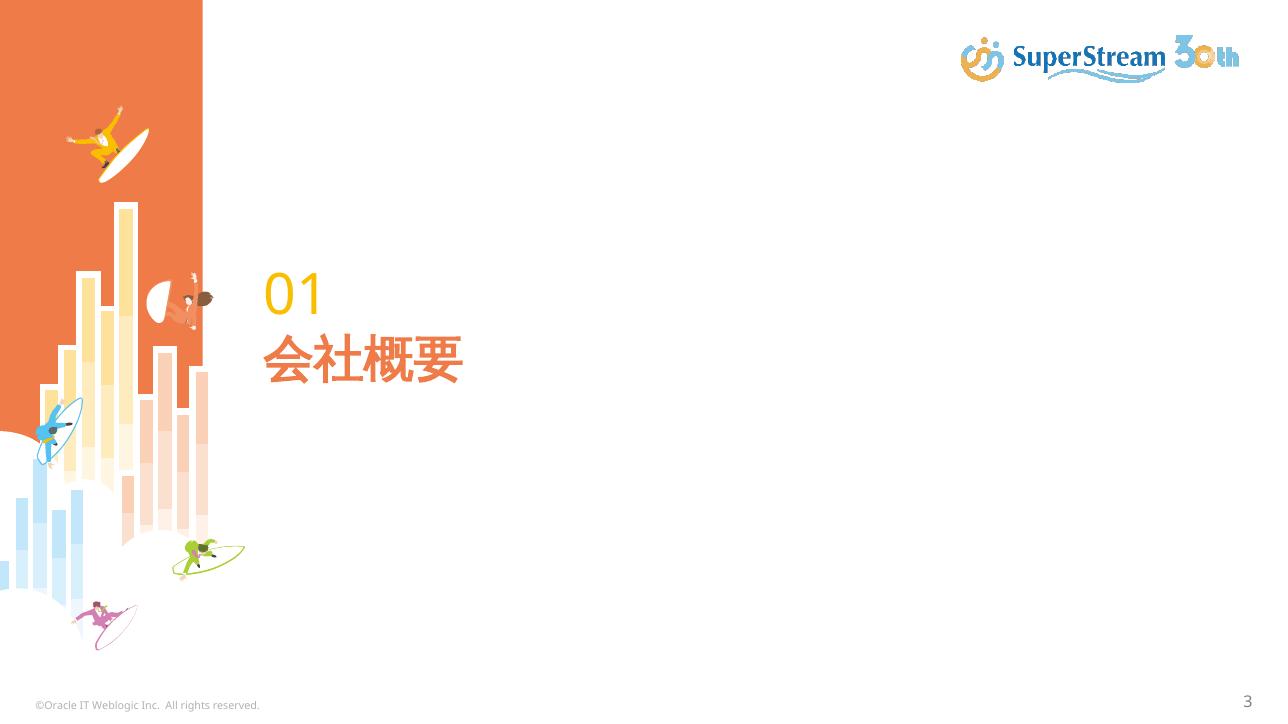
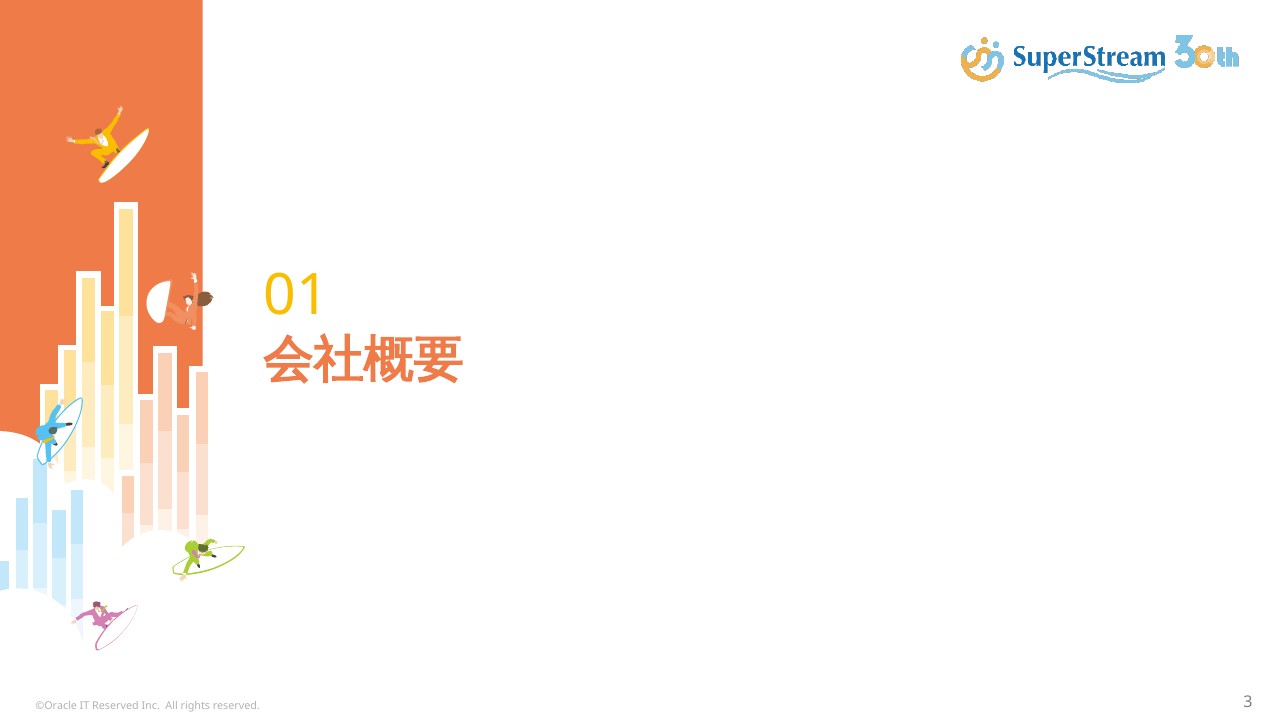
IT Weblogic: Weblogic -> Reserved (116, 706)
